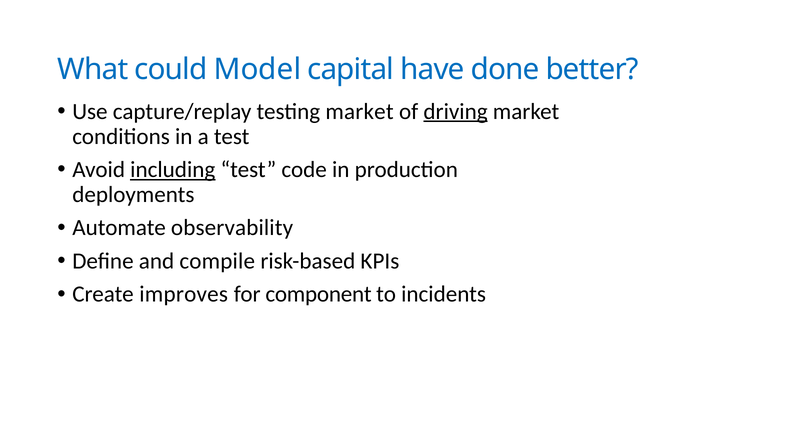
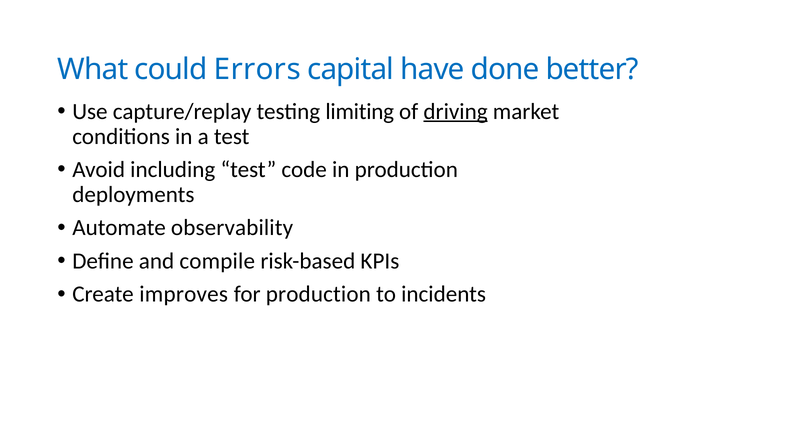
Model: Model -> Errors (257, 70)
testing market: market -> limiting (360, 111)
including underline: present -> none (173, 169)
for component: component -> production (318, 294)
